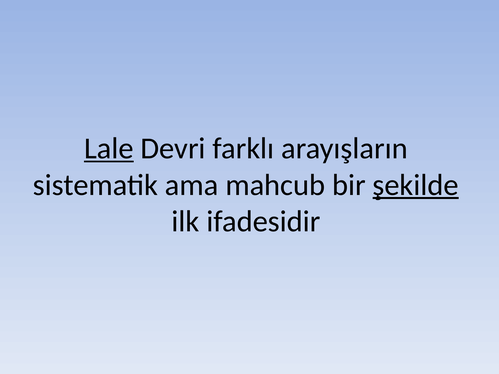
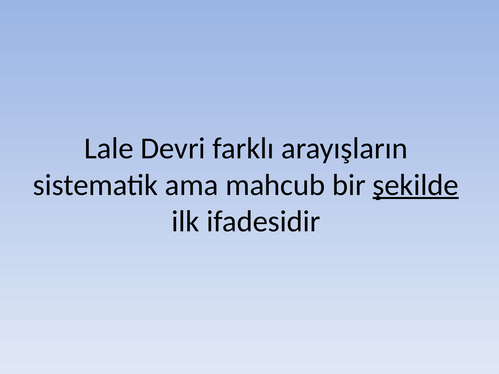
Lale underline: present -> none (109, 148)
